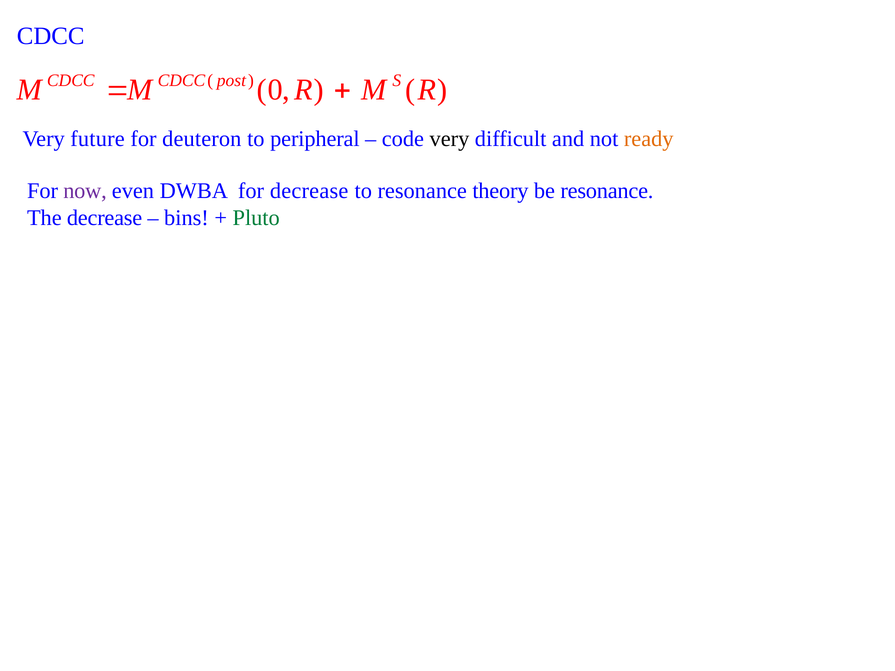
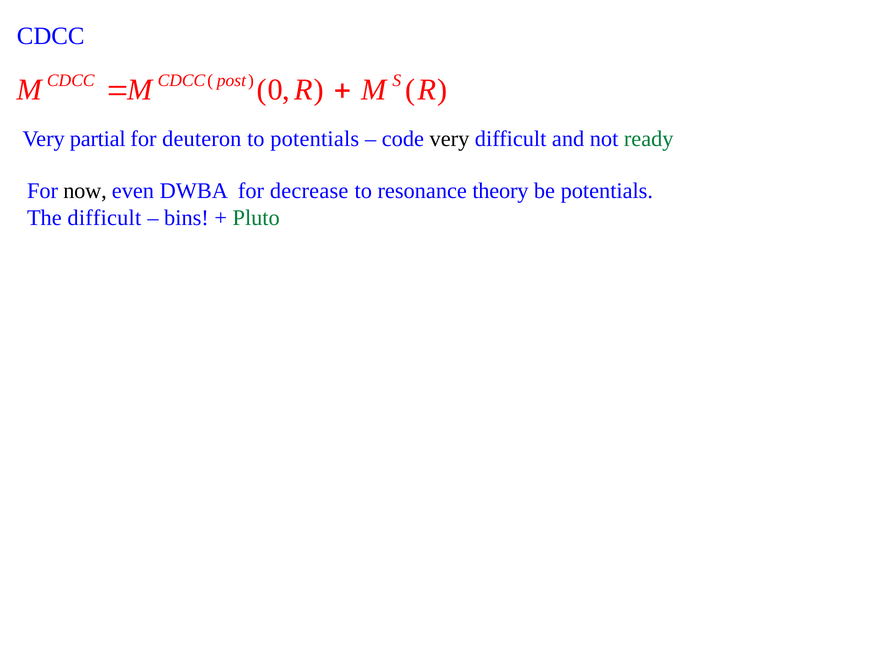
future: future -> partial (98, 139)
to peripheral: peripheral -> potentials (315, 139)
ready colour: orange -> green (649, 139)
now colour: purple -> black (85, 191)
be resonance: resonance -> potentials (607, 191)
The decrease: decrease -> difficult (104, 218)
